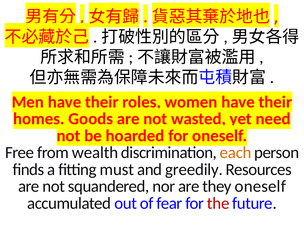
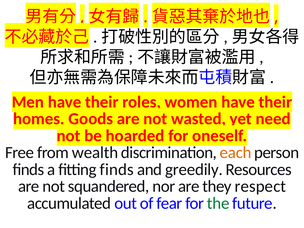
fitting must: must -> finds (117, 170)
they oneself: oneself -> respect (260, 186)
the colour: red -> green (218, 203)
